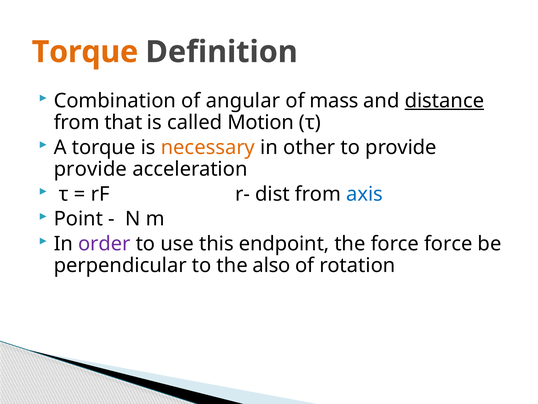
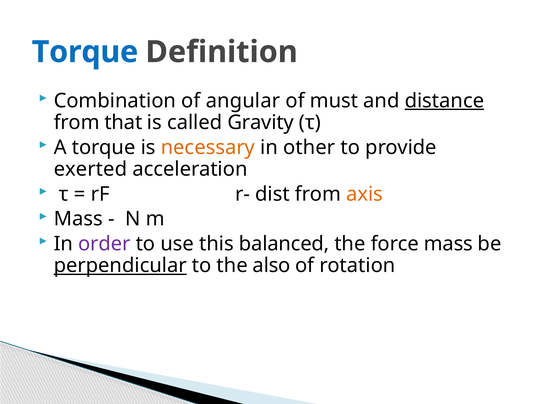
Torque colour: orange -> blue (85, 52)
mass: mass -> must (334, 101)
Motion: Motion -> Gravity (261, 122)
provide: provide -> exerted (90, 169)
axis colour: blue -> orange (365, 194)
Point: Point -> Mass (78, 219)
endpoint: endpoint -> balanced (284, 243)
force force: force -> mass (448, 243)
perpendicular underline: none -> present (120, 265)
